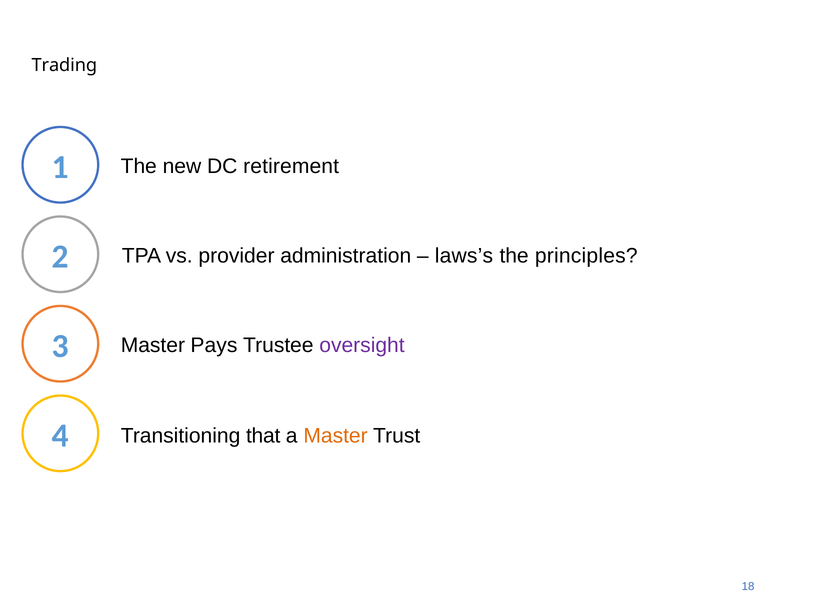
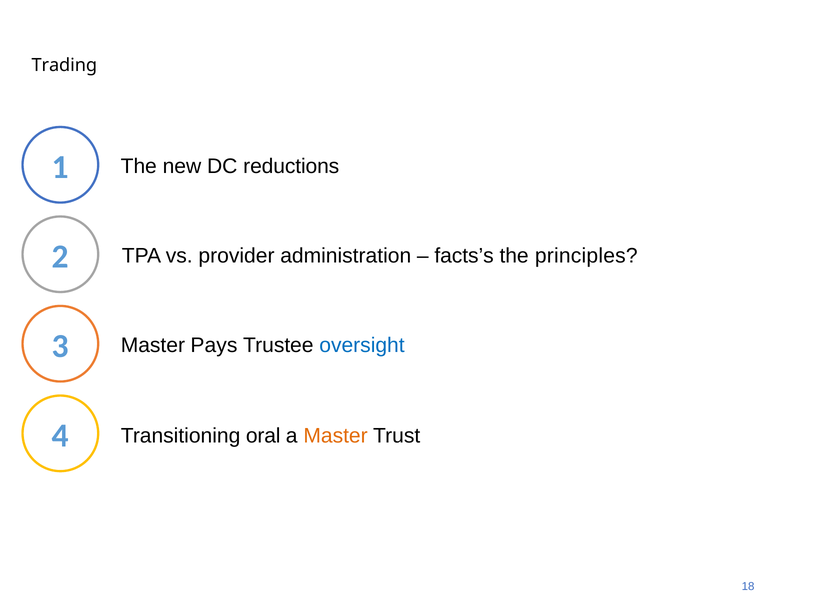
retirement: retirement -> reductions (291, 166)
laws’s: laws’s -> facts’s (464, 256)
oversight colour: purple -> blue (362, 345)
that: that -> oral (263, 436)
